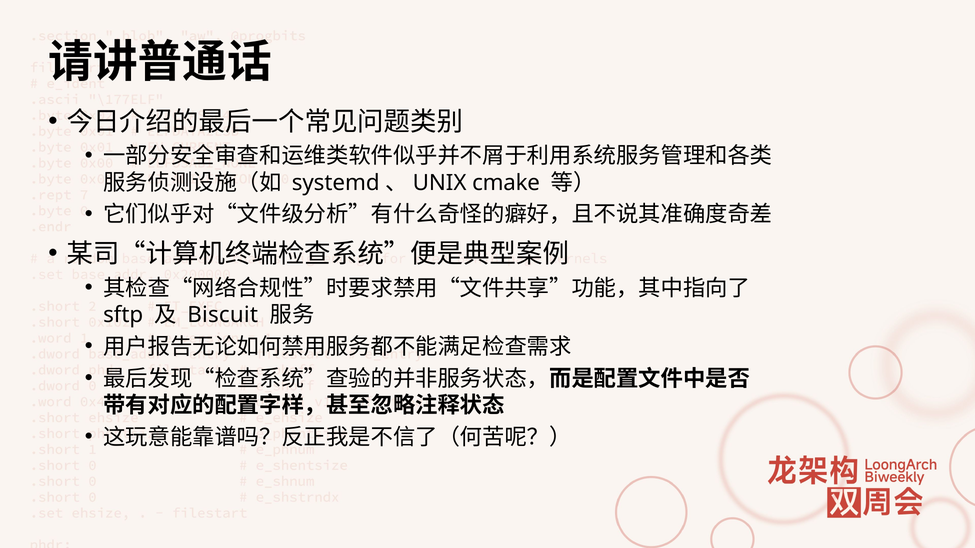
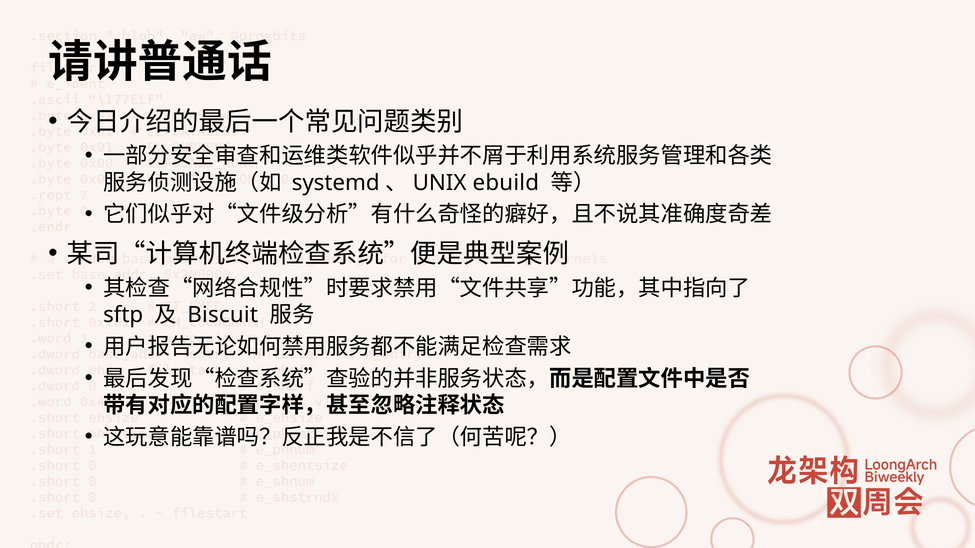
cmake: cmake -> ebuild (506, 183)
